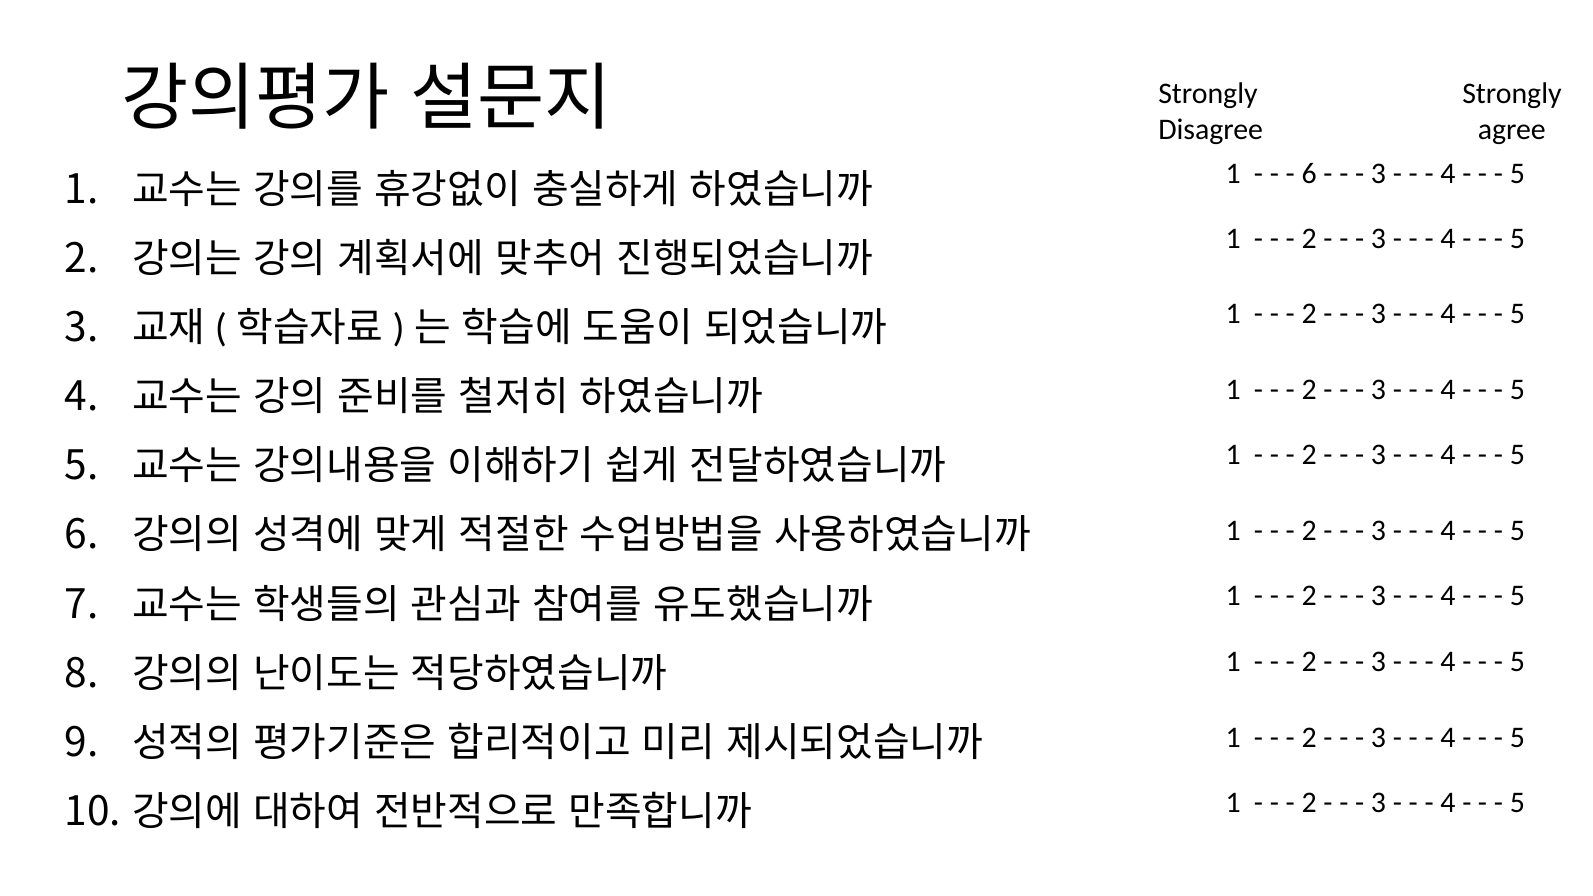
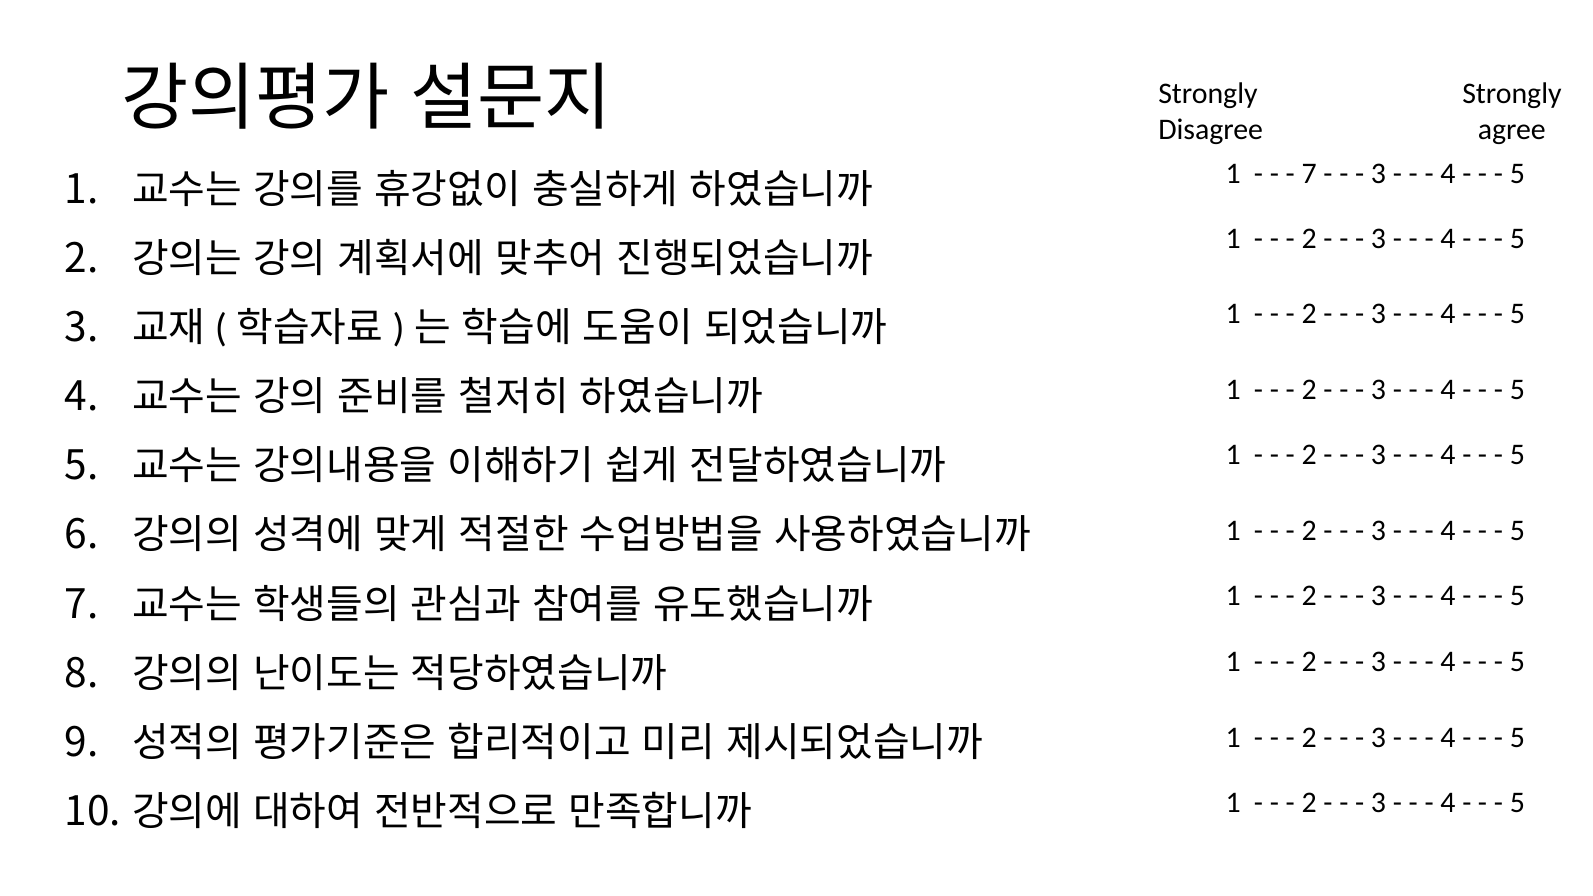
6: 6 -> 7 (1309, 174)
